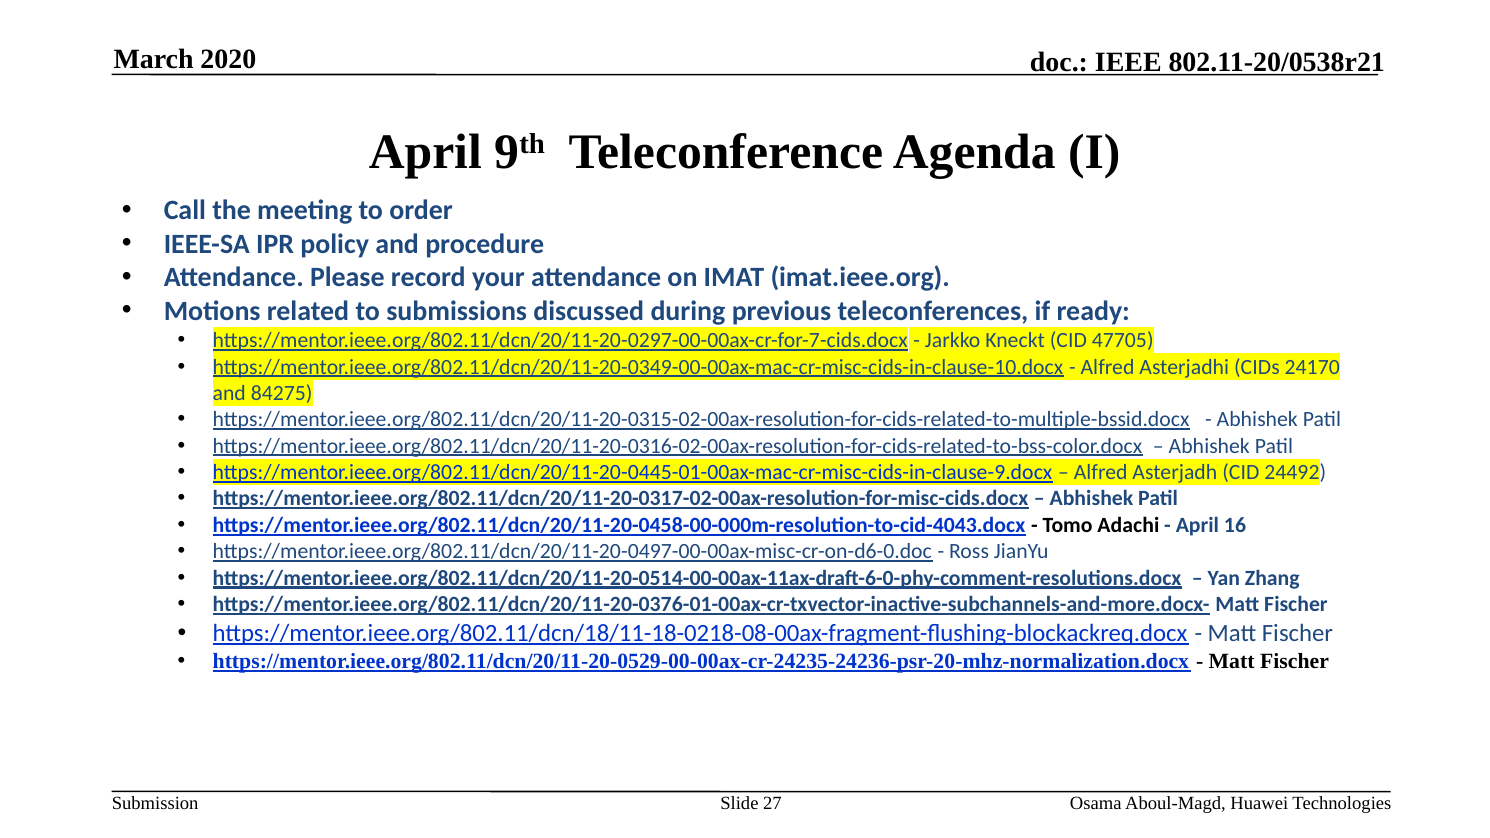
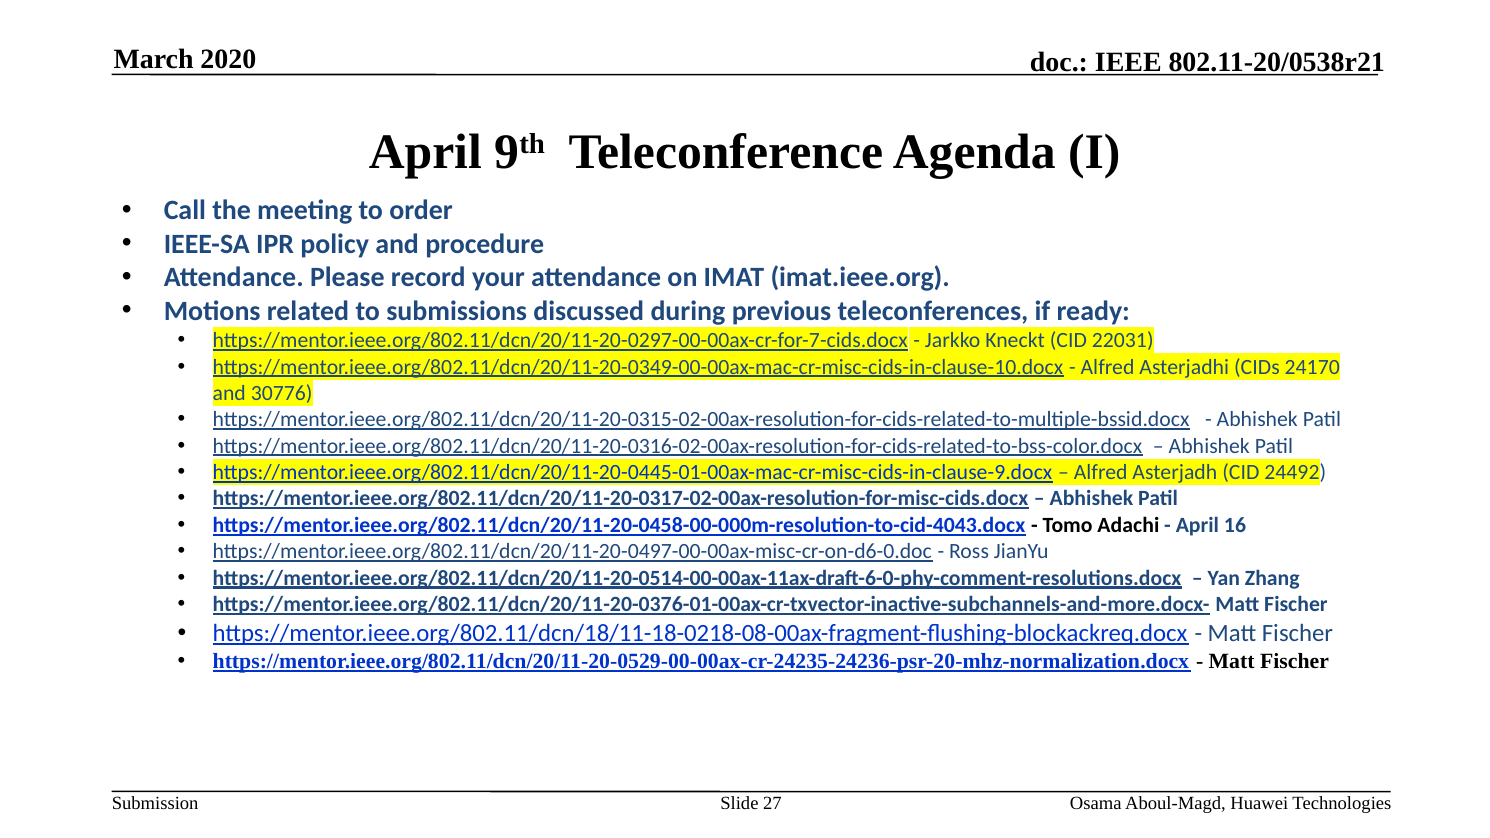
47705: 47705 -> 22031 (1123, 341)
84275: 84275 -> 30776 (282, 393)
